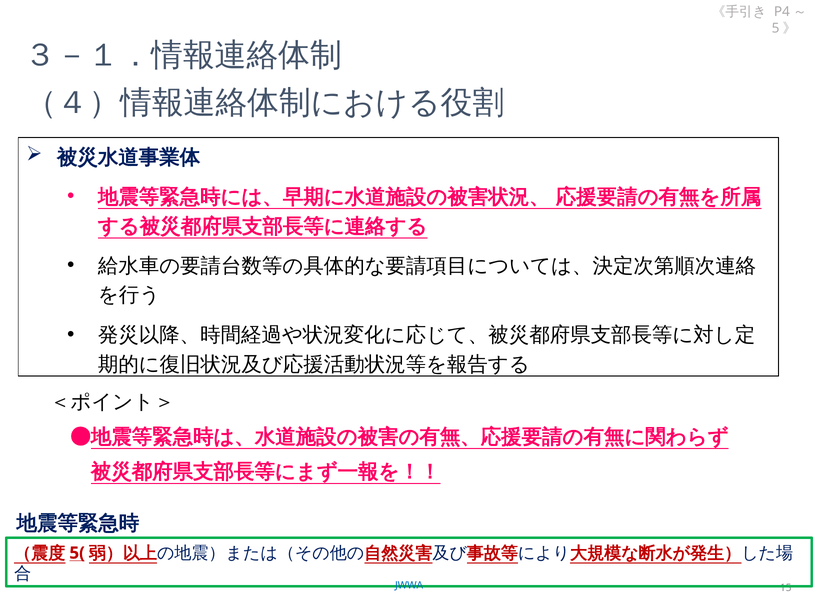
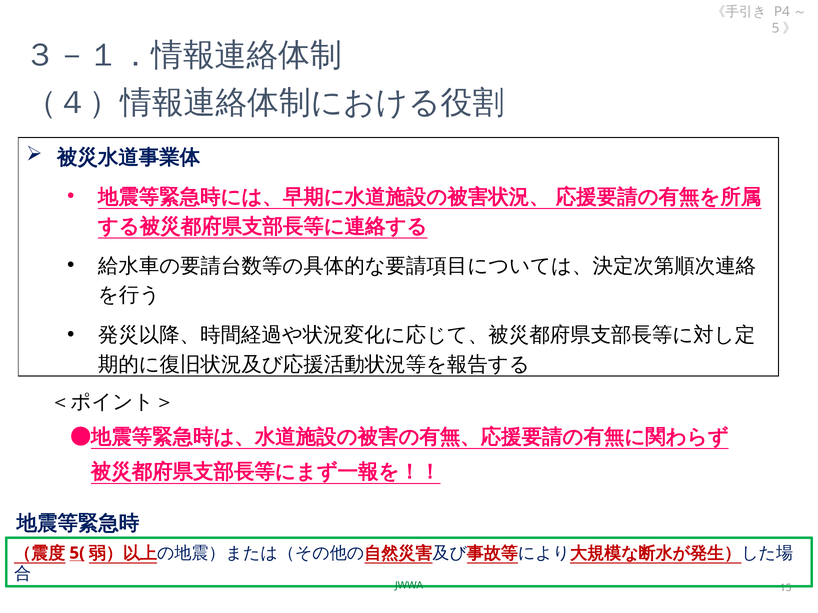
JWWA colour: blue -> green (409, 586)
